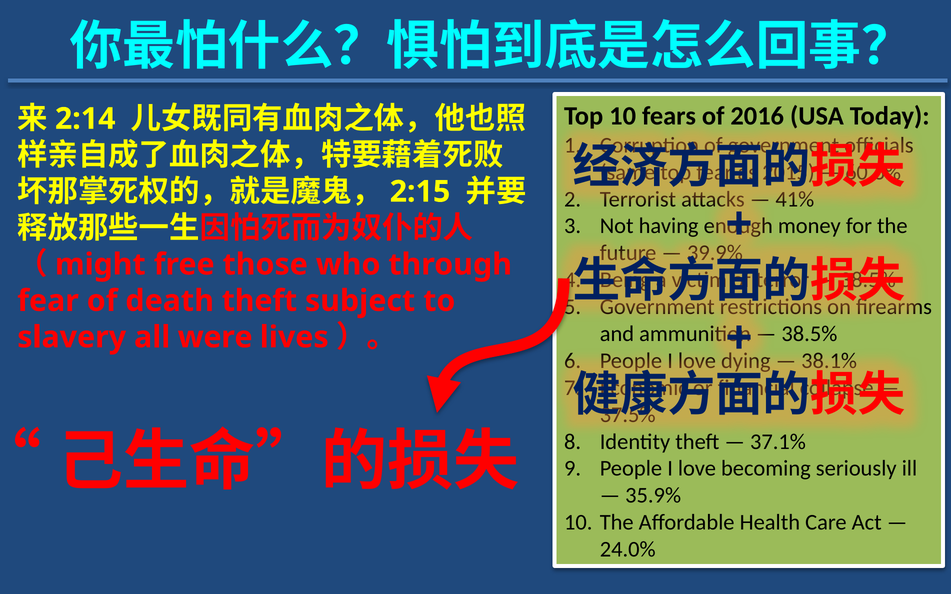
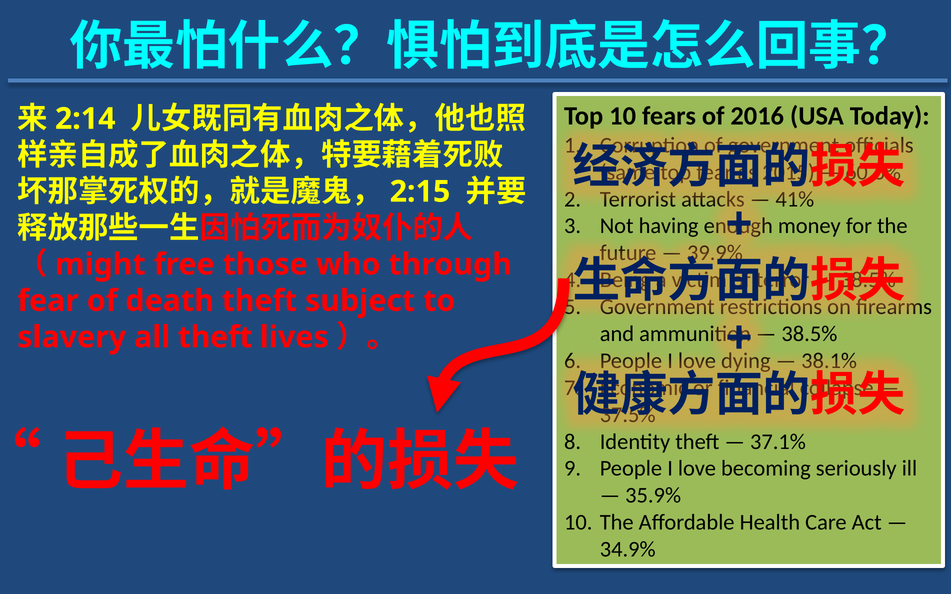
all were: were -> theft (215, 338)
24.0%: 24.0% -> 34.9% (628, 550)
